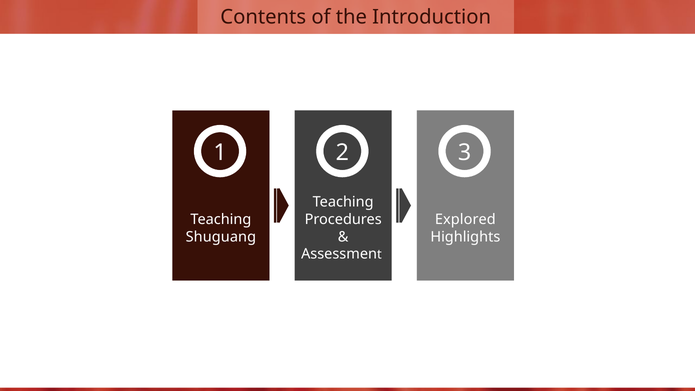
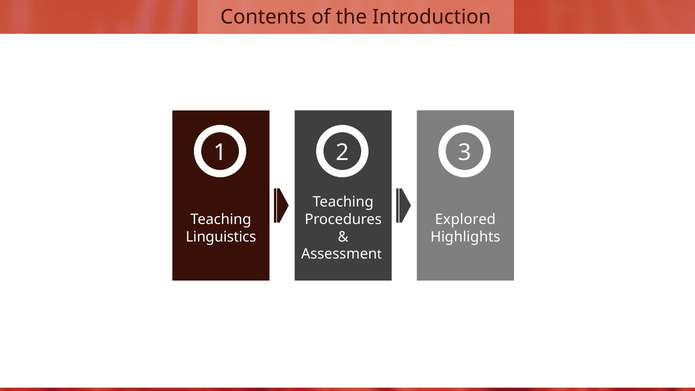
Shuguang: Shuguang -> Linguistics (221, 237)
